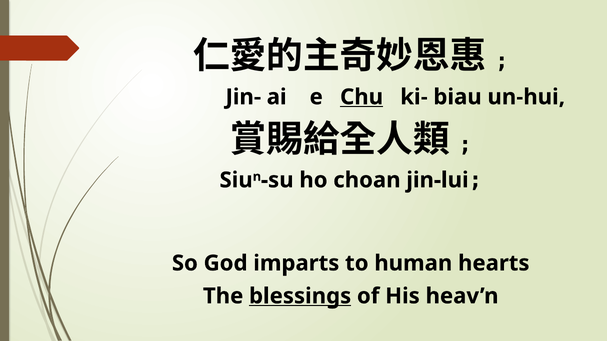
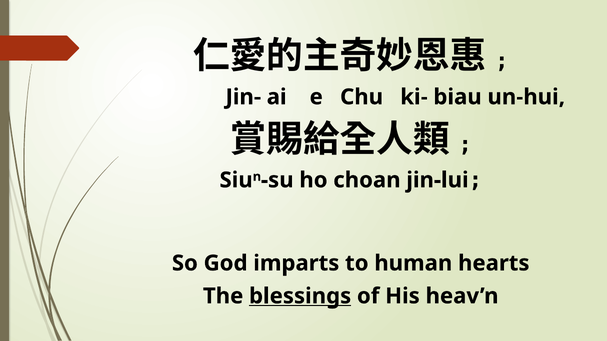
Chu underline: present -> none (362, 97)
